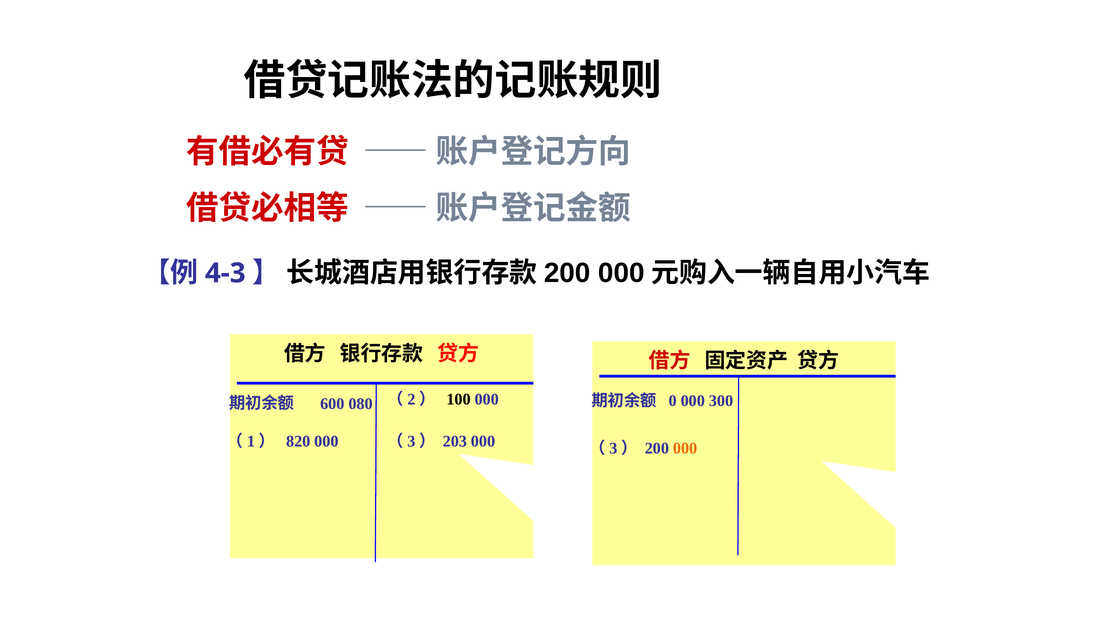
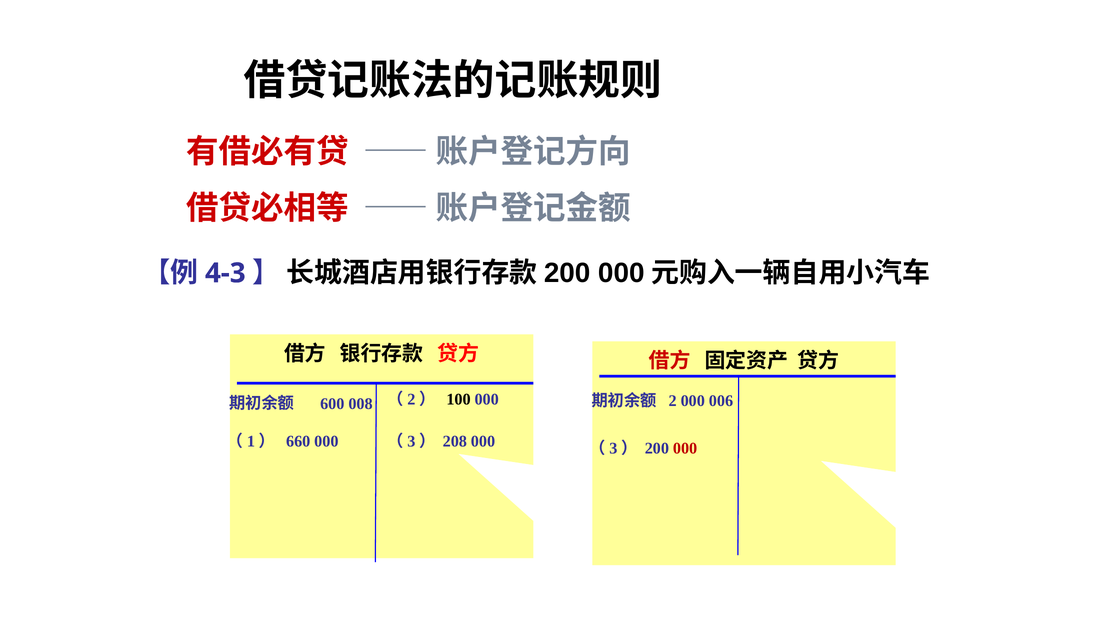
080: 080 -> 008 (361, 404)
0: 0 -> 2 (673, 401)
300: 300 -> 006 (721, 401)
820: 820 -> 660 (298, 441)
203: 203 -> 208 (455, 441)
000 colour: orange -> red (685, 448)
